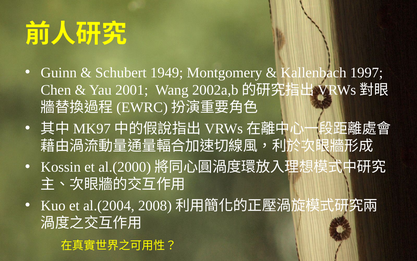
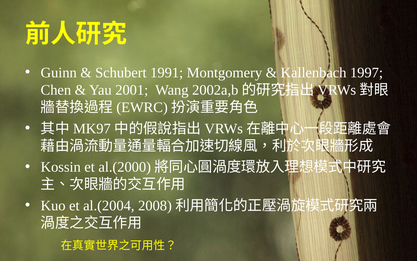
1949: 1949 -> 1991 (167, 73)
